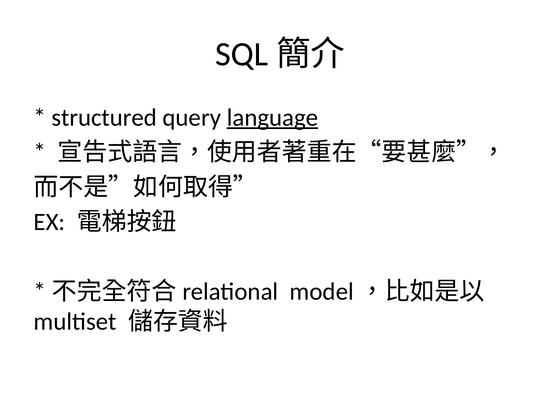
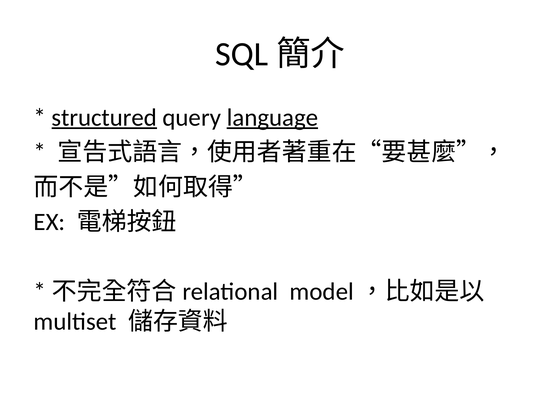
structured underline: none -> present (104, 117)
